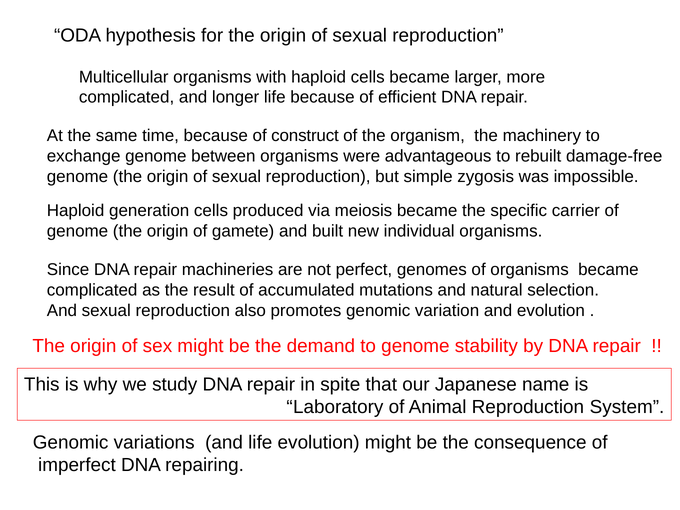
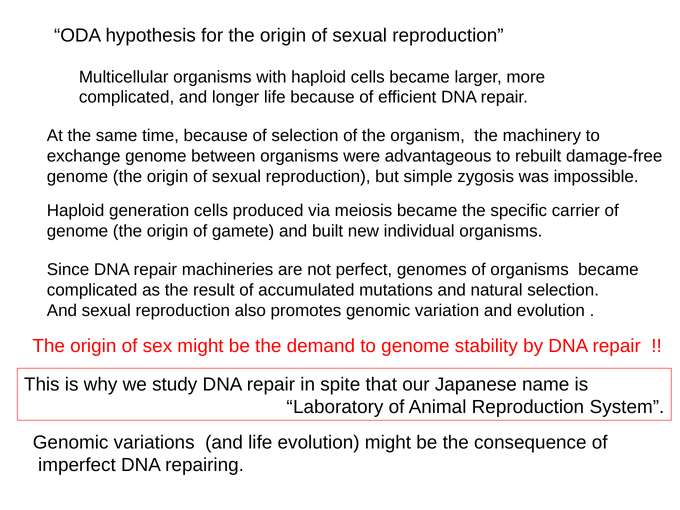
of construct: construct -> selection (305, 136)
